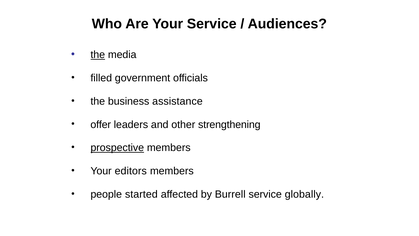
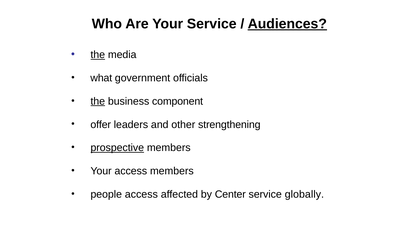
Audiences underline: none -> present (287, 24)
filled: filled -> what (101, 78)
the underline: none -> present (98, 101)
assistance: assistance -> component (178, 101)
Your editors: editors -> access (131, 171)
people started: started -> access (141, 194)
Burrell: Burrell -> Center (230, 194)
